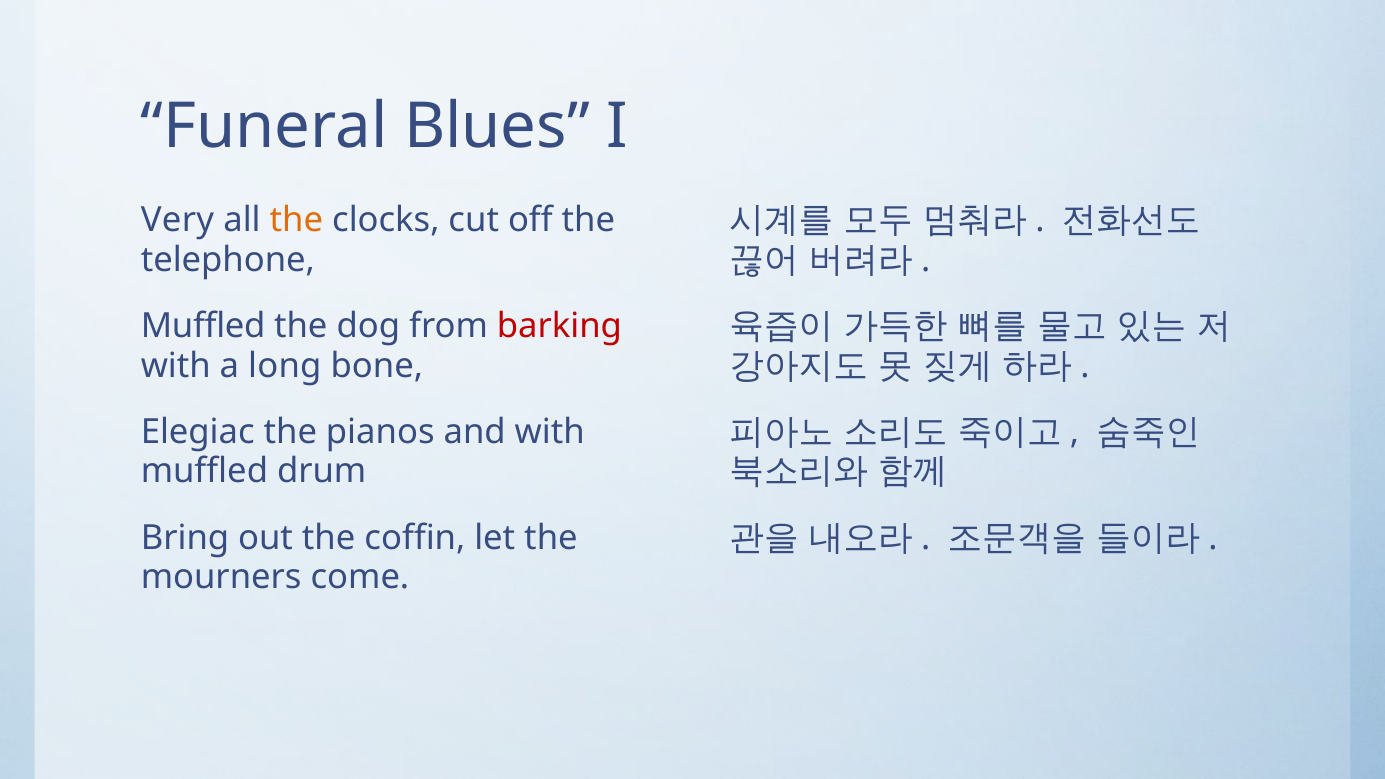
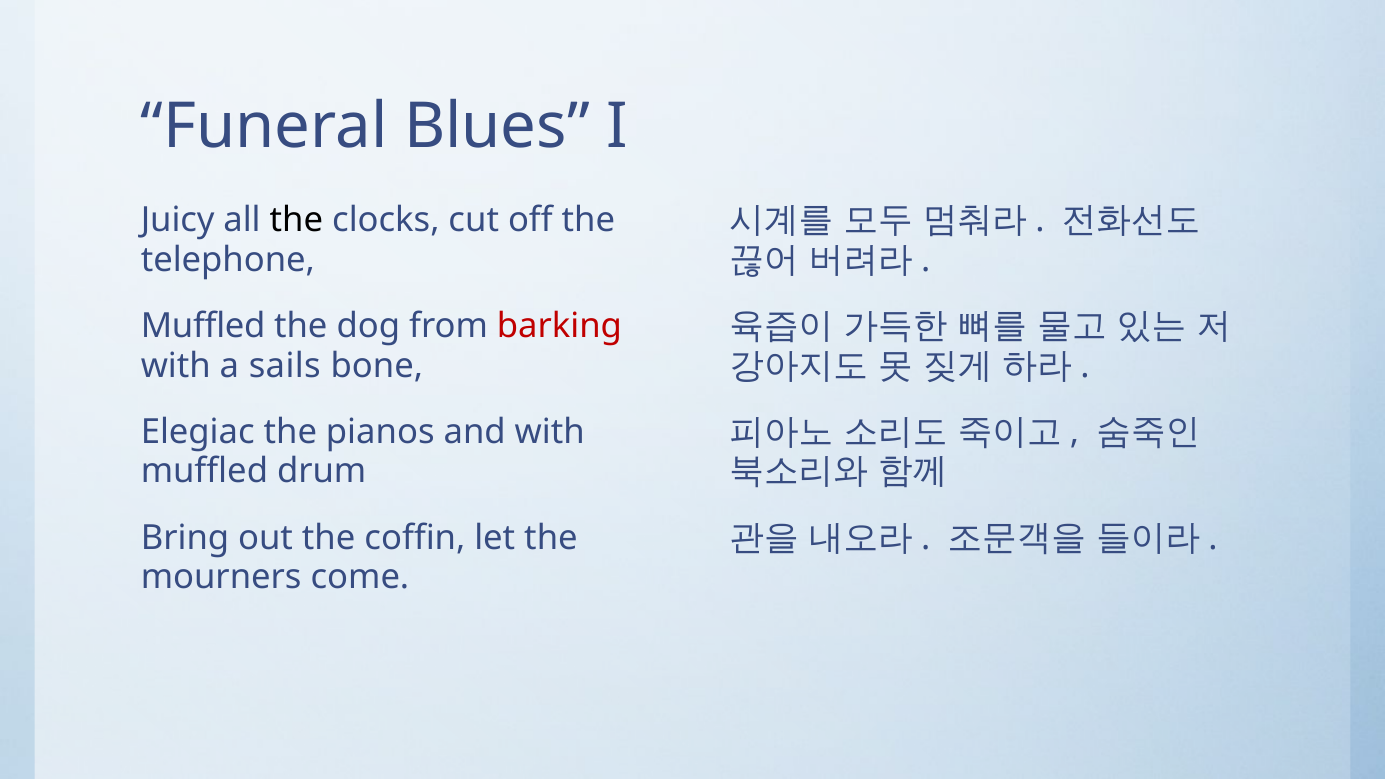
Very: Very -> Juicy (178, 220)
the colour: orange -> black (296, 220)
long: long -> sails (285, 366)
